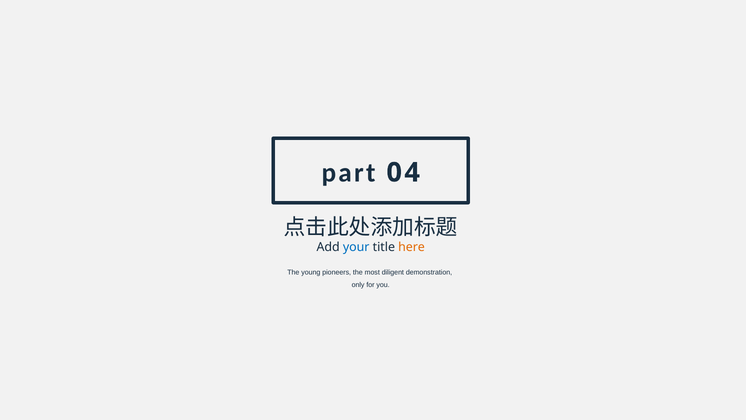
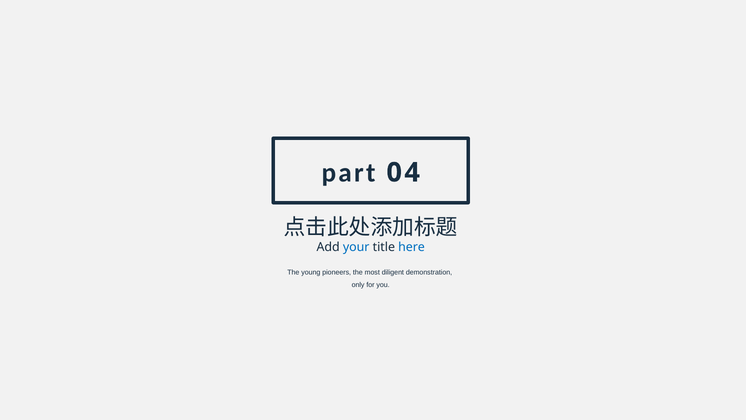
here colour: orange -> blue (412, 247)
